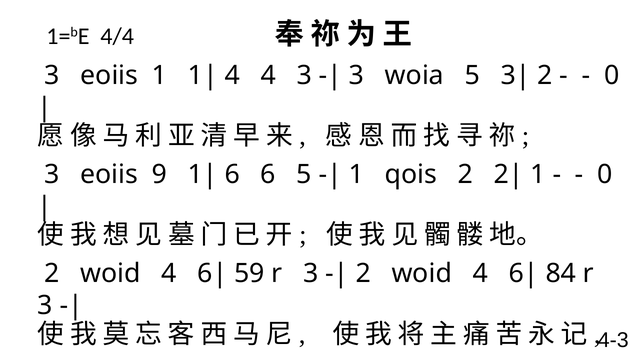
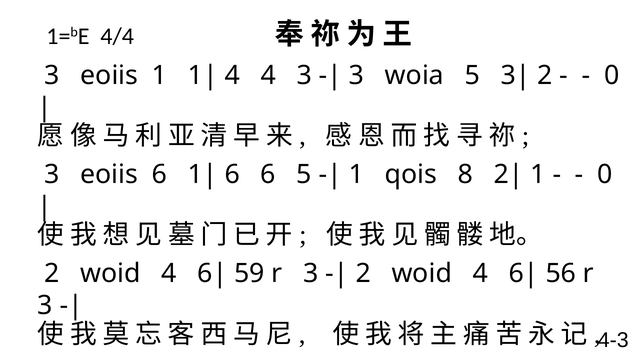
eoiis 9: 9 -> 6 (159, 175)
qois 2: 2 -> 8 (465, 175)
84: 84 -> 56 (561, 274)
